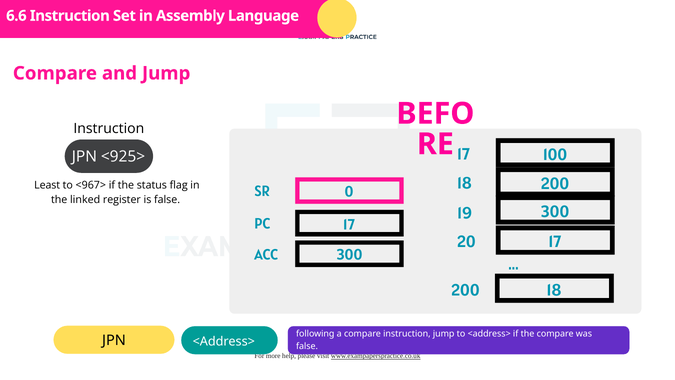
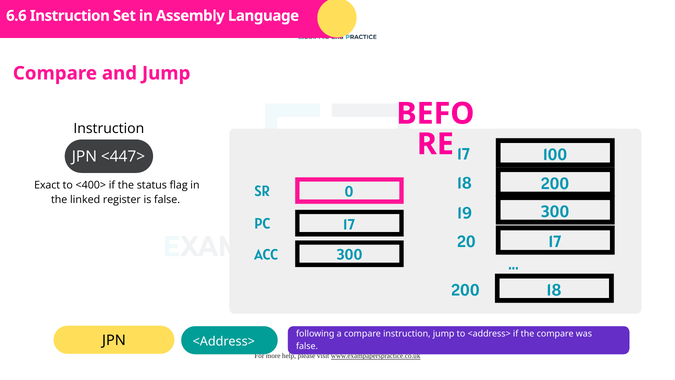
<925>: <925> -> <447> (123, 156)
Least: Least -> Exact (47, 185)
<967>: <967> -> <400> (91, 185)
